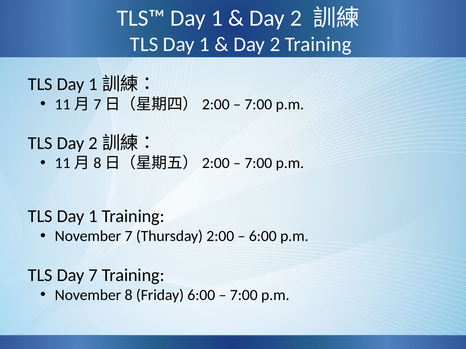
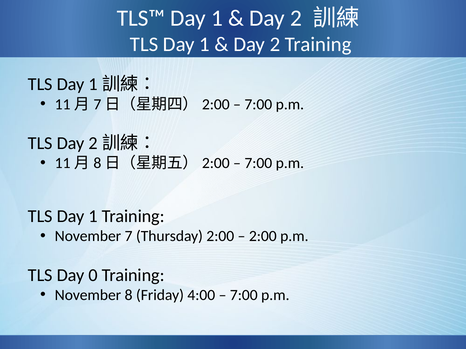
6:00: 6:00 -> 2:00 (263, 236)
Day 7: 7 -> 0 (93, 275)
Friday 6:00: 6:00 -> 4:00 (201, 295)
